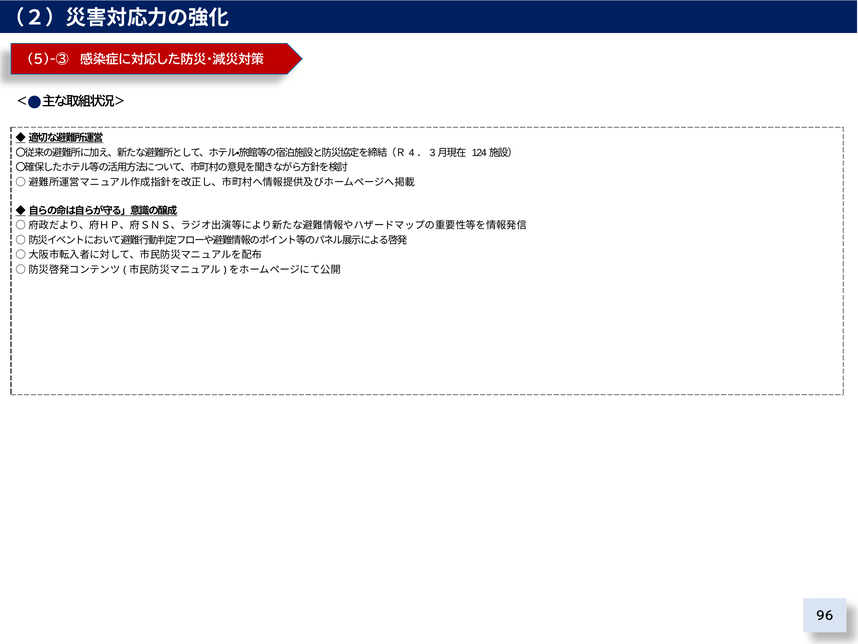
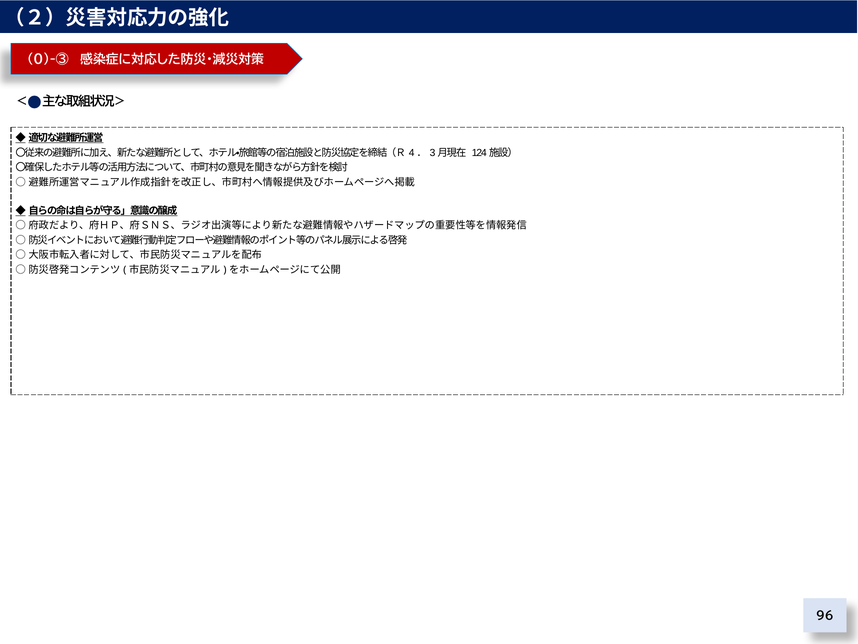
5)-③: 5)-③ -> 0)-③ (48, 60)
